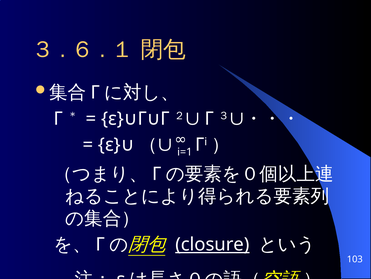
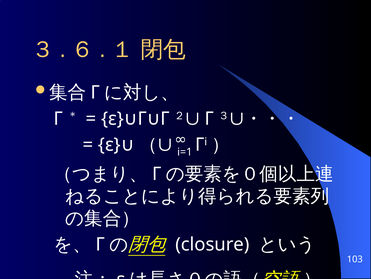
closure underline: present -> none (212, 244)
